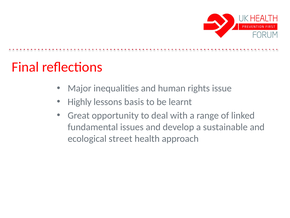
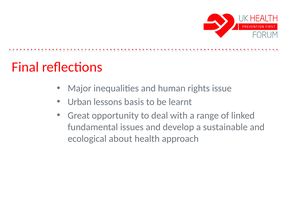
Highly: Highly -> Urban (80, 102)
street: street -> about (121, 138)
